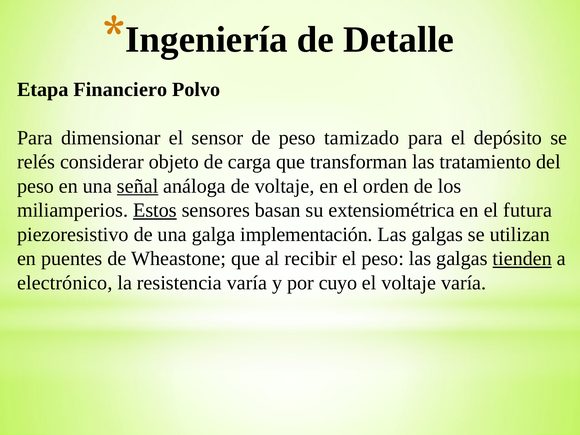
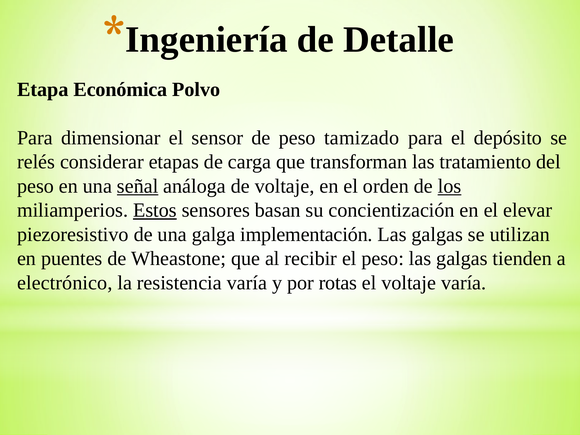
Financiero: Financiero -> Económica (120, 90)
objeto: objeto -> etapas (174, 162)
los underline: none -> present (449, 186)
extensiométrica: extensiométrica -> concientización (392, 210)
futura: futura -> elevar (528, 210)
tienden underline: present -> none (522, 259)
cuyo: cuyo -> rotas (338, 283)
